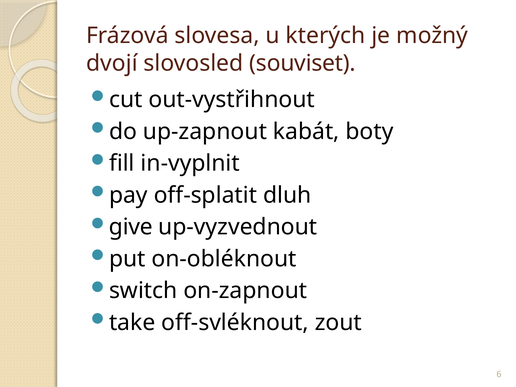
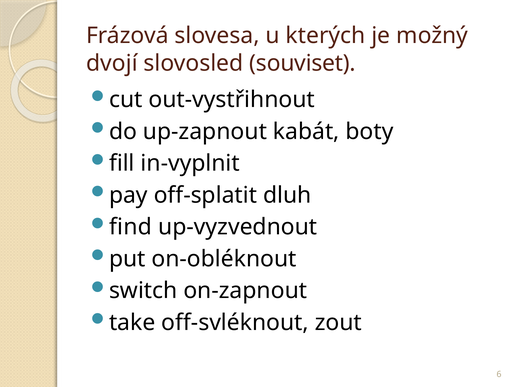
give: give -> find (131, 227)
